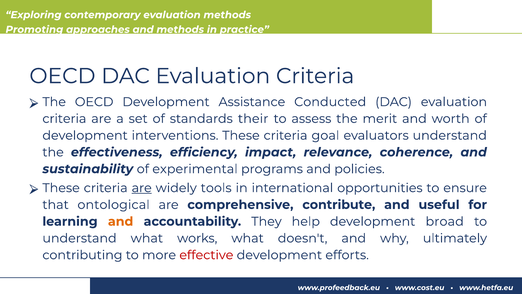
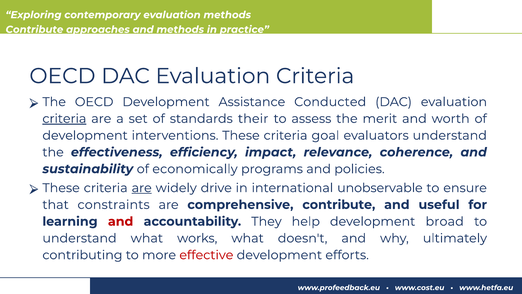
Promoting: Promoting -> Contribute (34, 29)
criteria underline: none -> present (64, 119)
experimental: experimental -> economically (195, 169)
tools: tools -> drive (216, 188)
opportunities: opportunities -> unobservable (380, 188)
ontological: ontological -> constraints (114, 204)
and colour: orange -> red (121, 221)
